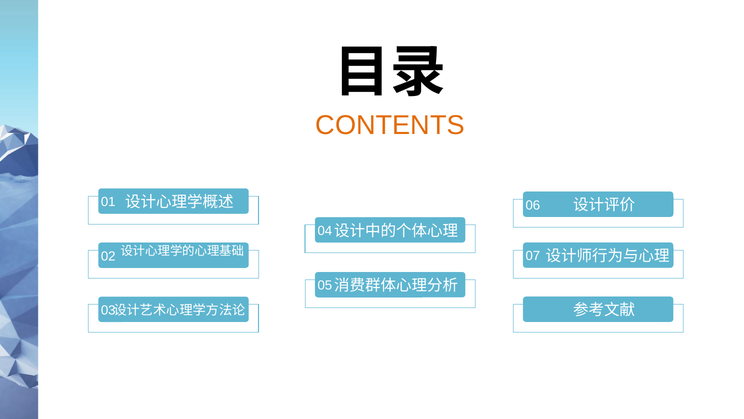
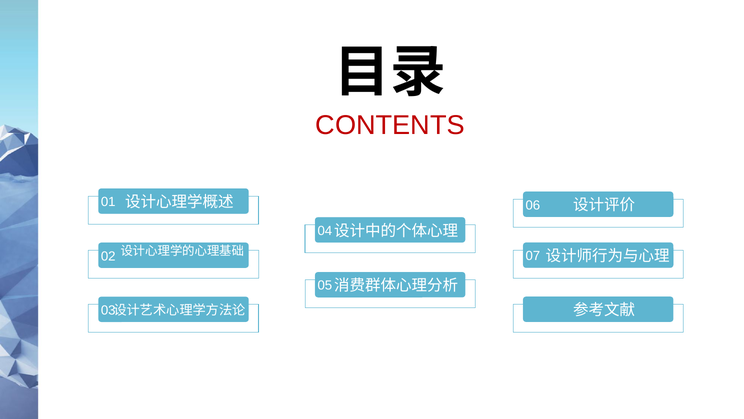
CONTENTS colour: orange -> red (390, 125)
